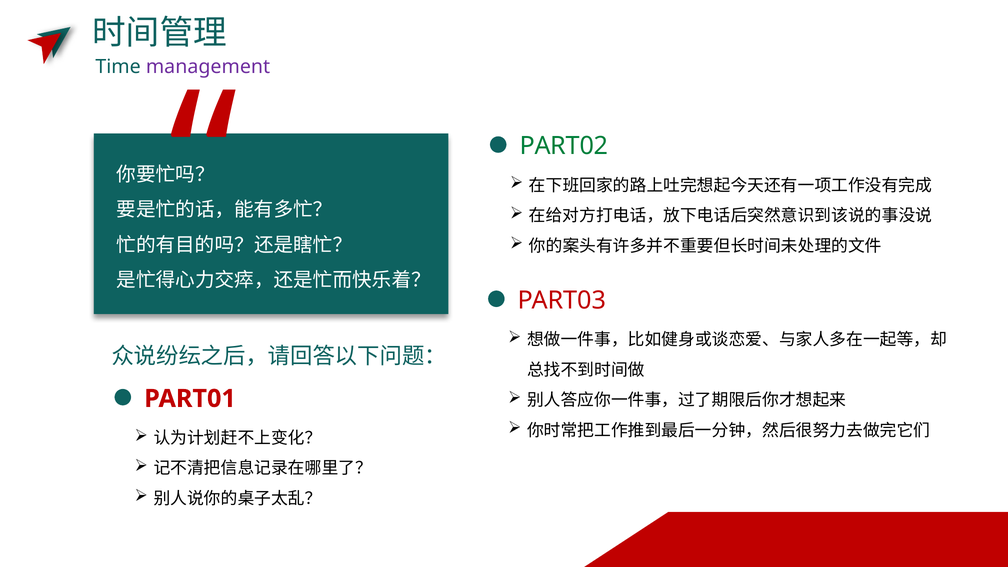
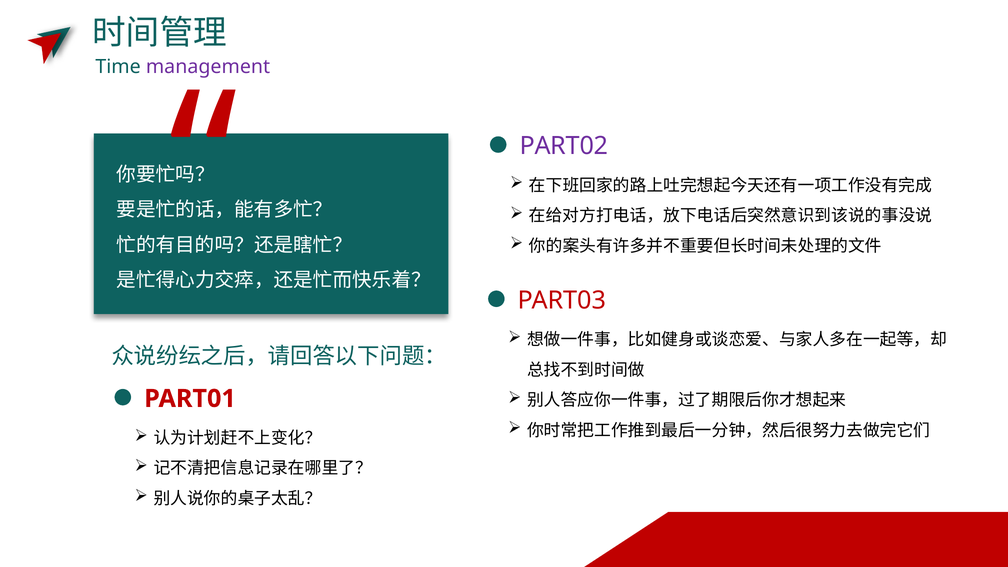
PART02 colour: green -> purple (564, 146)
